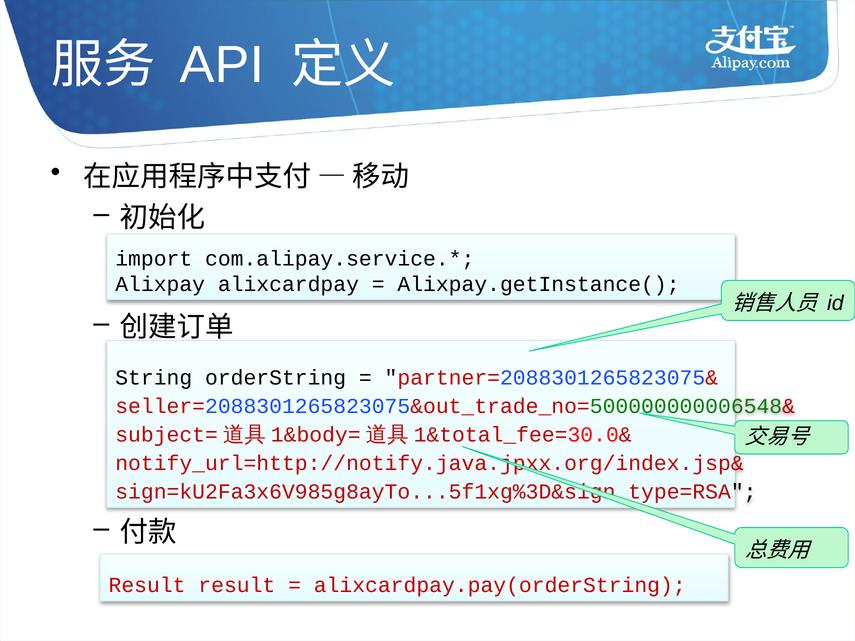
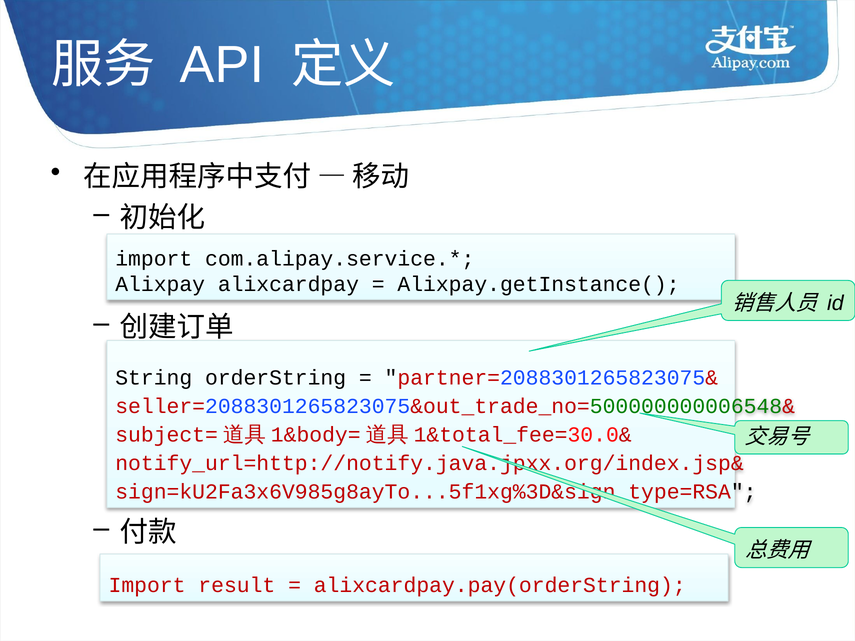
Result: Result -> Import (147, 586)
